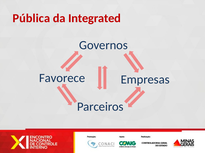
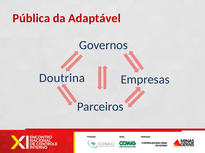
Integrated: Integrated -> Adaptável (94, 18)
Favorece: Favorece -> Doutrina (62, 78)
